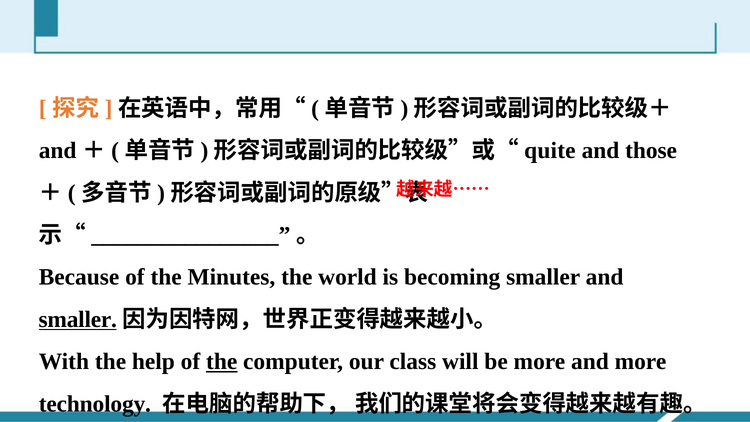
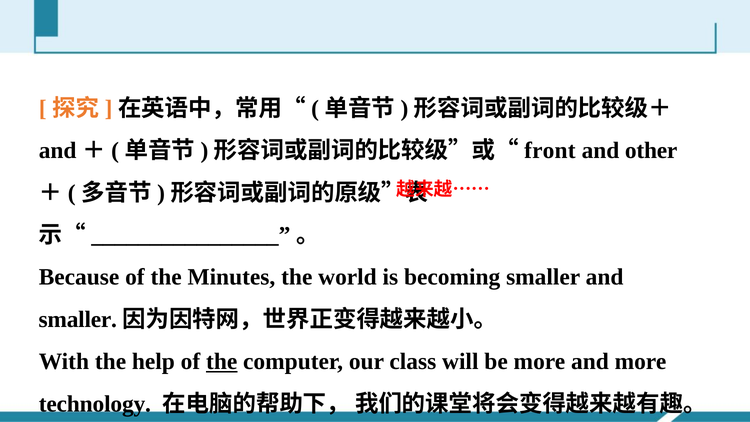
quite: quite -> front (550, 151)
those: those -> other (651, 151)
smaller underline: present -> none (78, 319)
